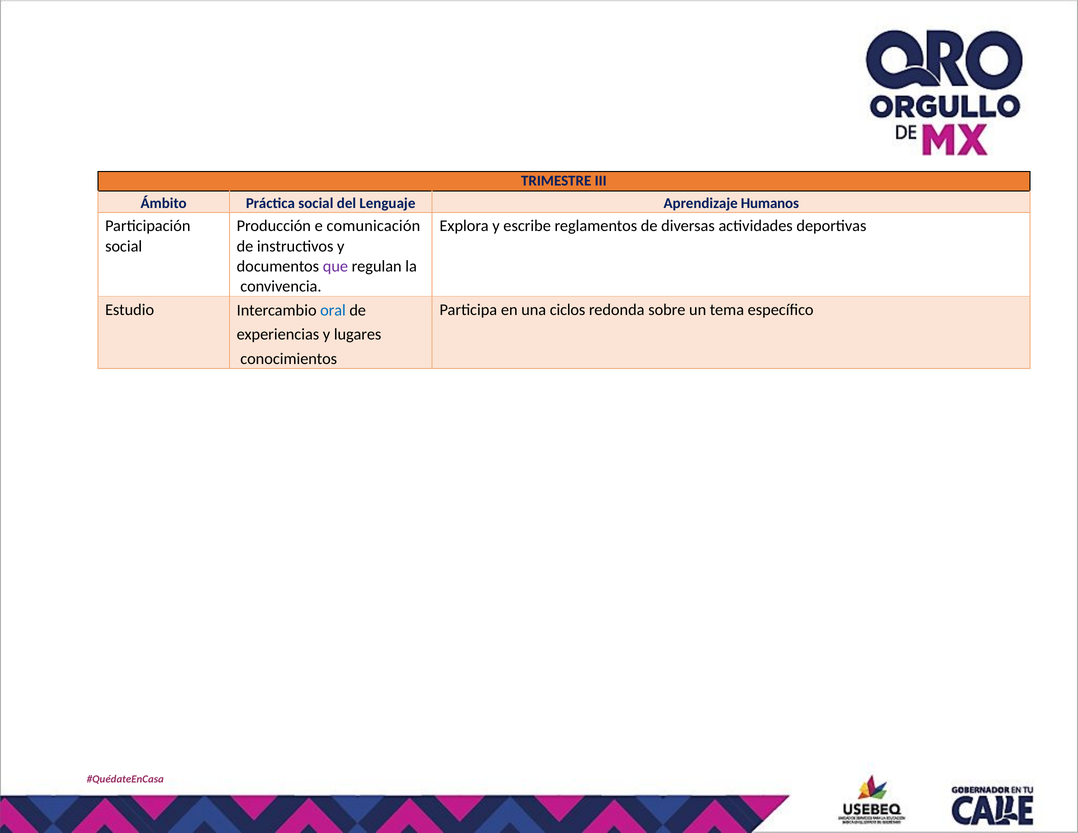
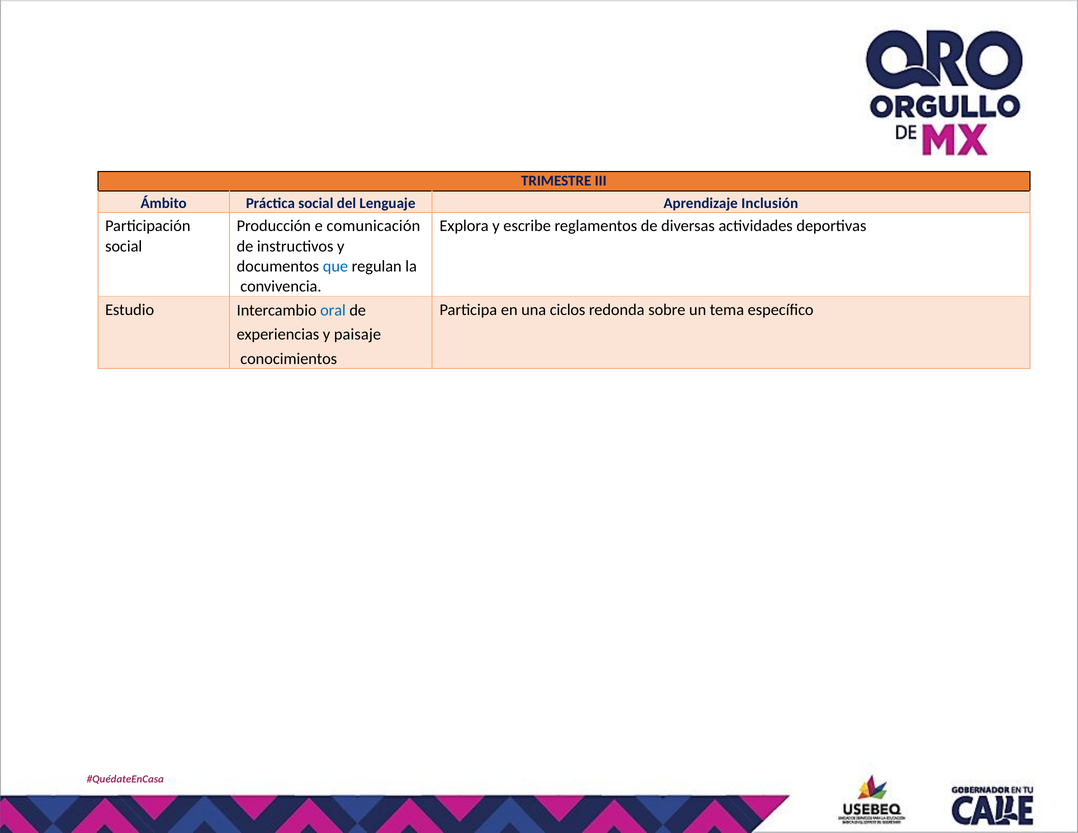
Humanos: Humanos -> Inclusión (770, 203)
que colour: purple -> blue (335, 266)
lugares: lugares -> paisaje (357, 335)
